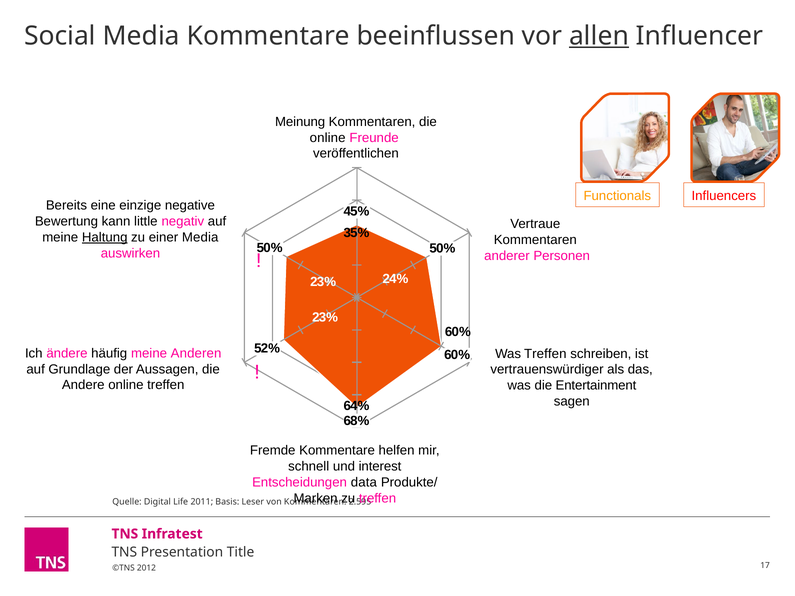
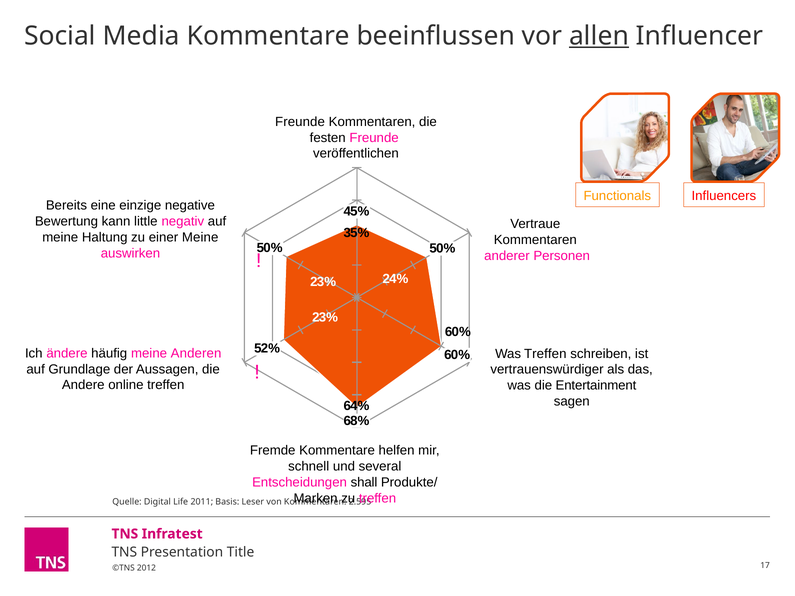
Meinung: Meinung -> Freunde (300, 122)
online: online -> festen (328, 138)
Haltung underline: present -> none (105, 238)
einer Media: Media -> Meine (200, 238)
interest: interest -> several (380, 467)
data: data -> shall (364, 482)
